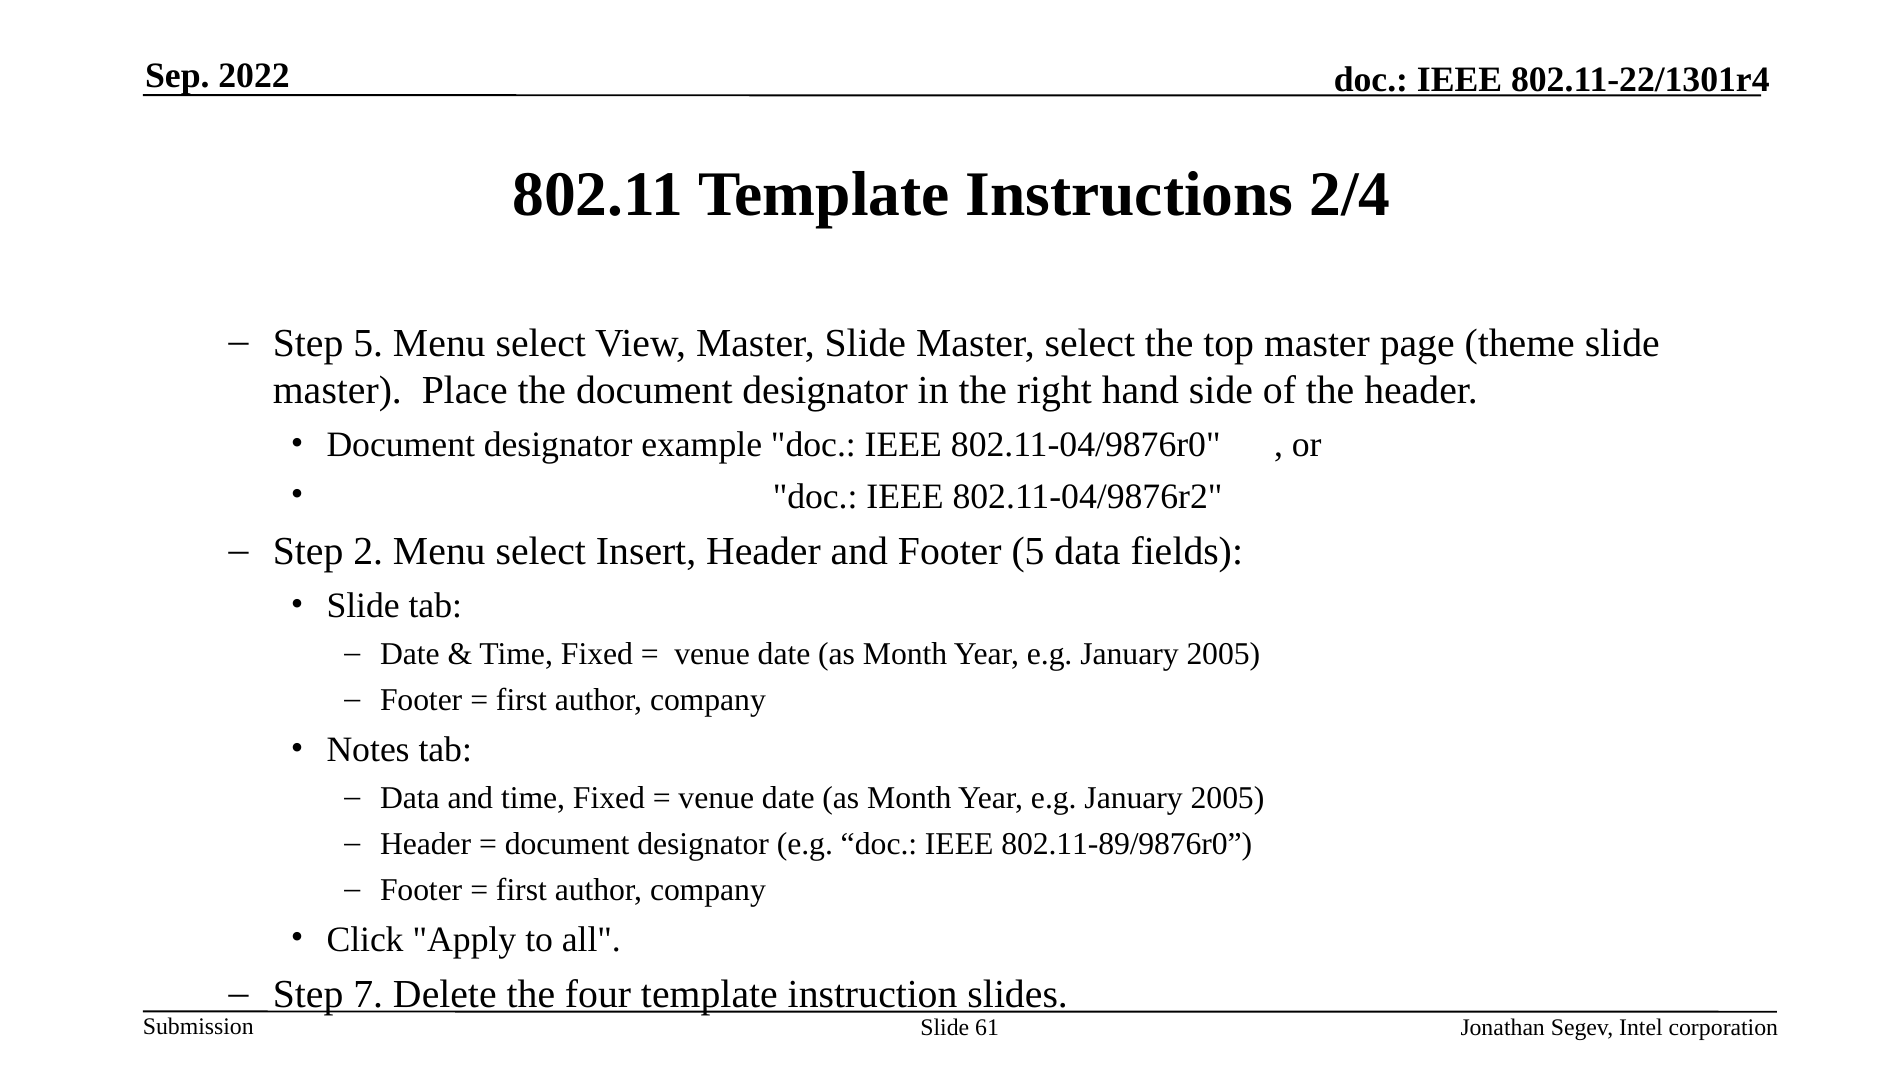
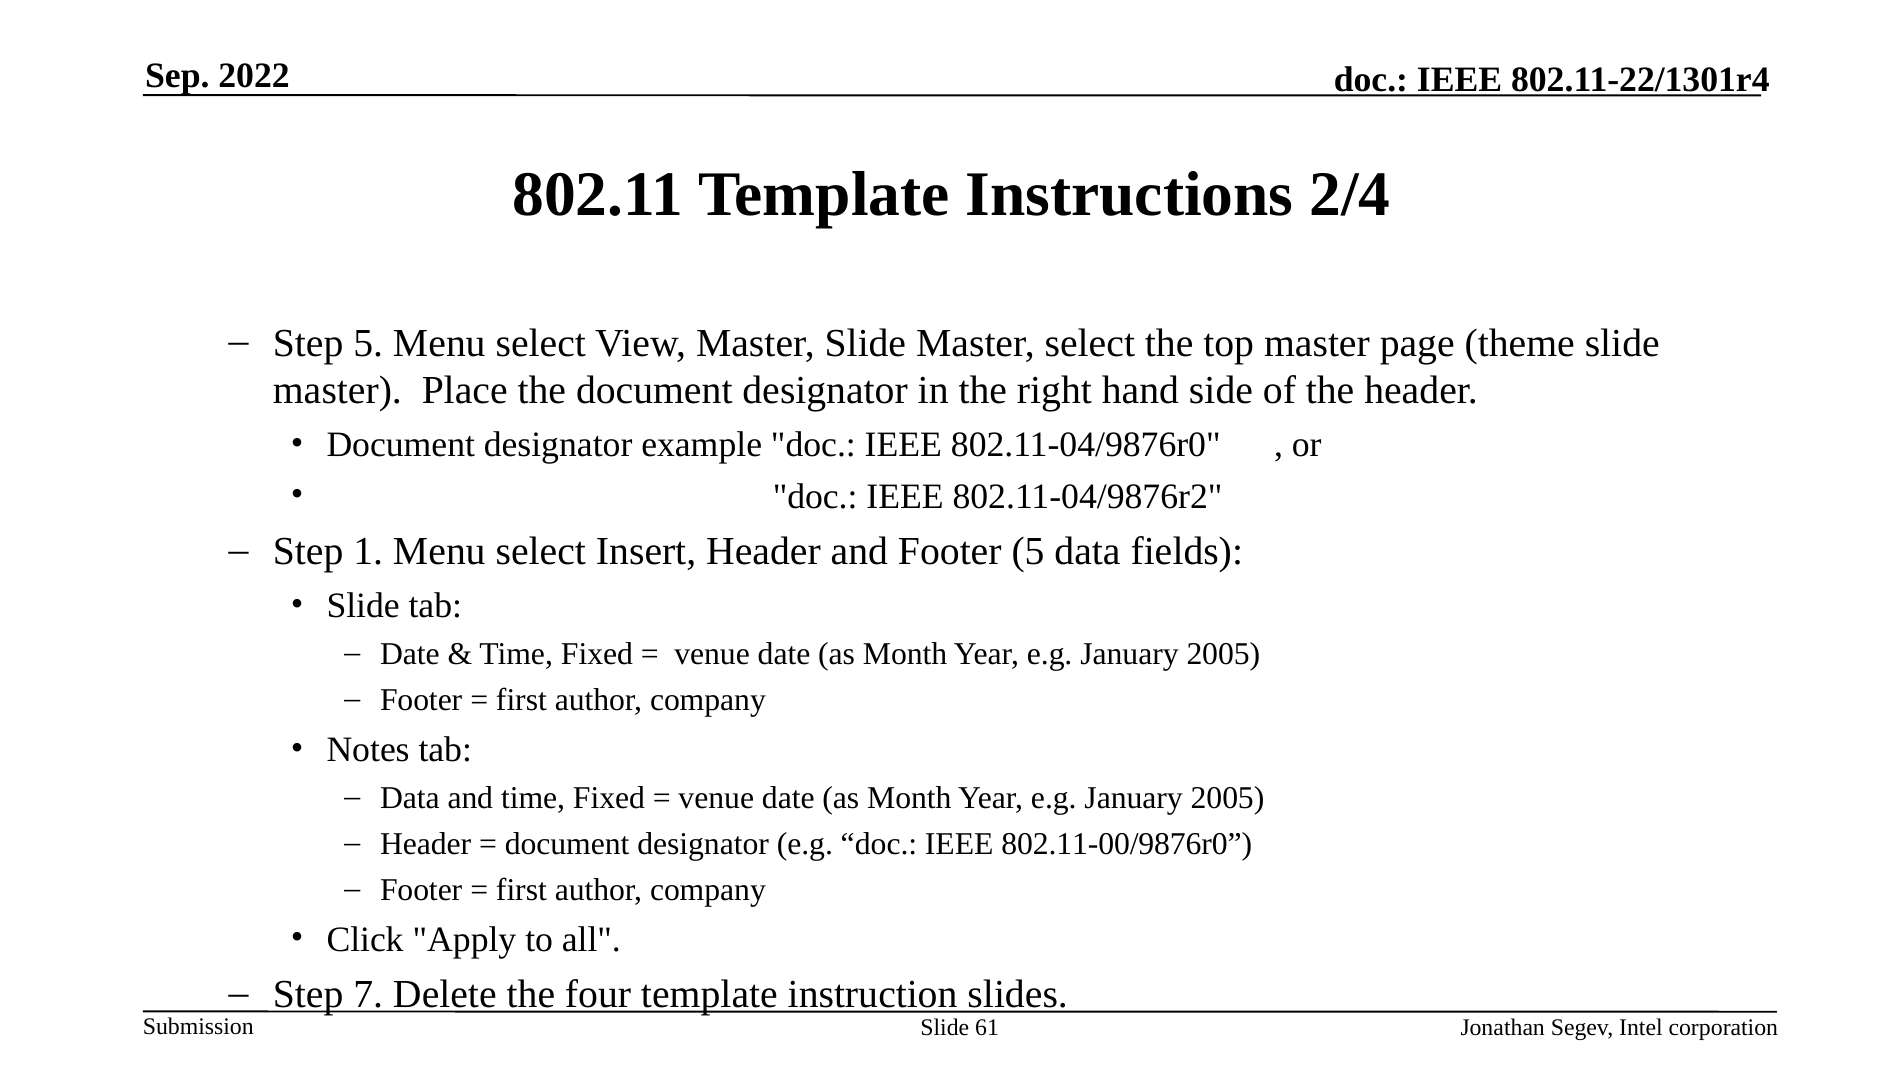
2: 2 -> 1 (368, 552)
802.11-89/9876r0: 802.11-89/9876r0 -> 802.11-00/9876r0 (1127, 844)
